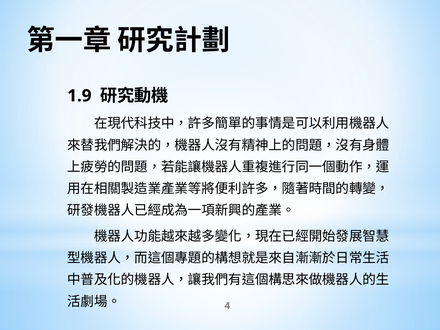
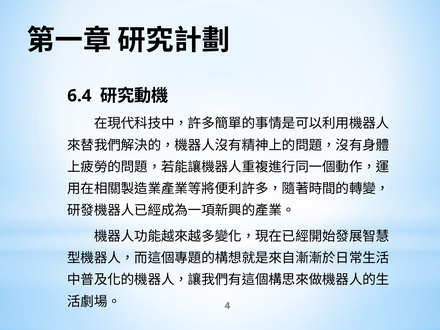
1.9: 1.9 -> 6.4 (79, 96)
